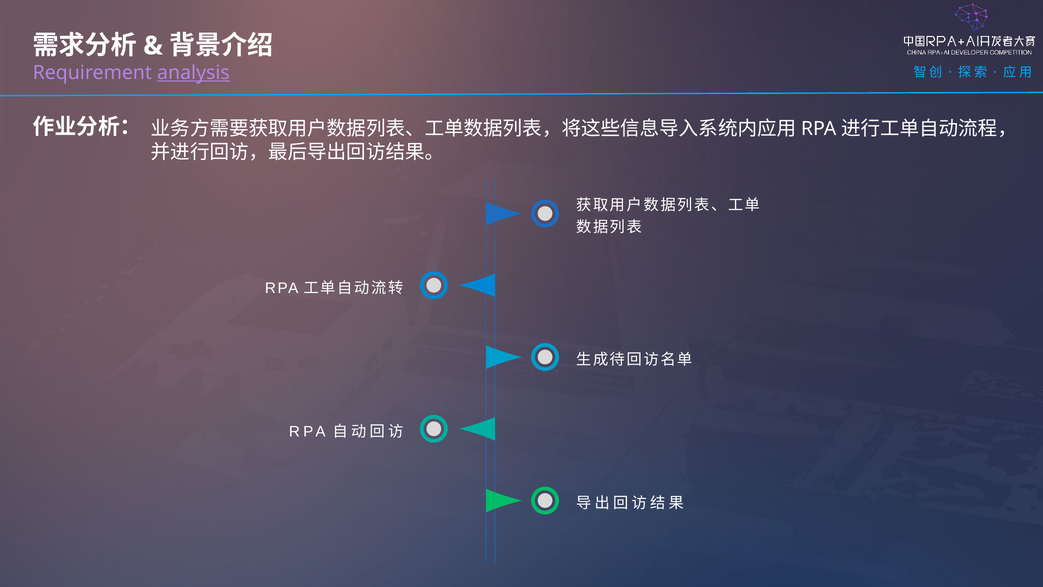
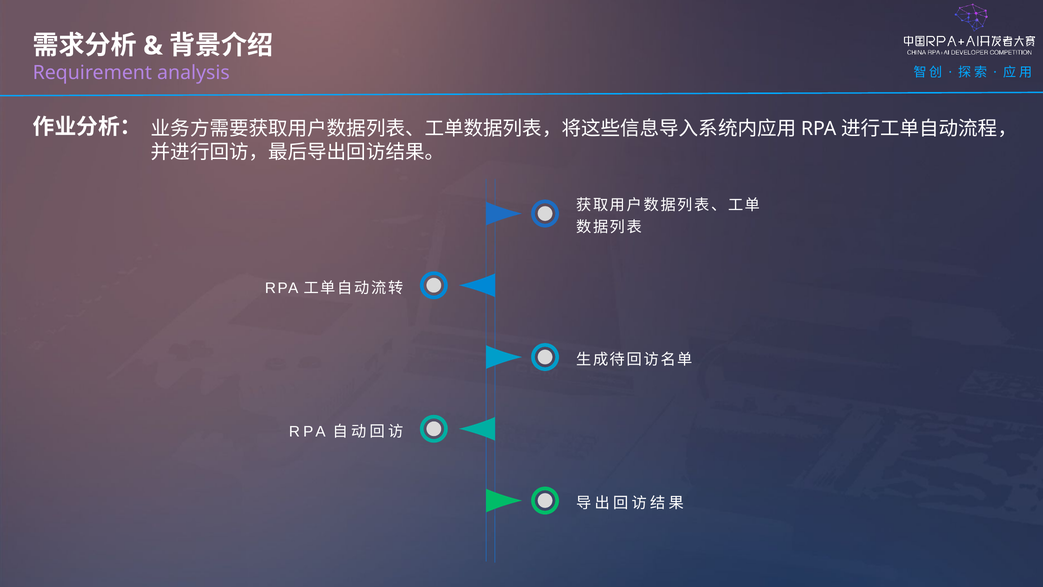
analysis underline: present -> none (193, 73)
